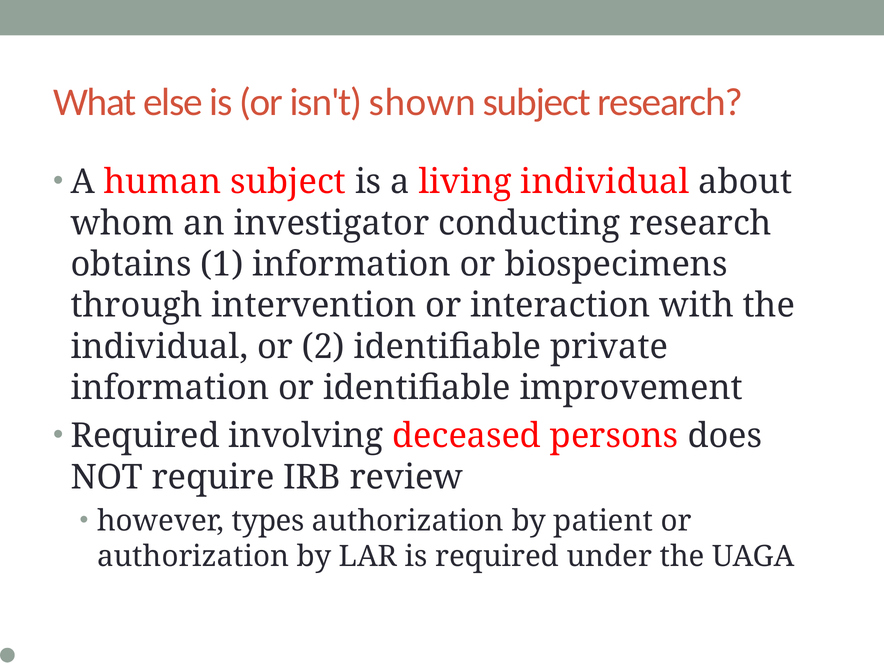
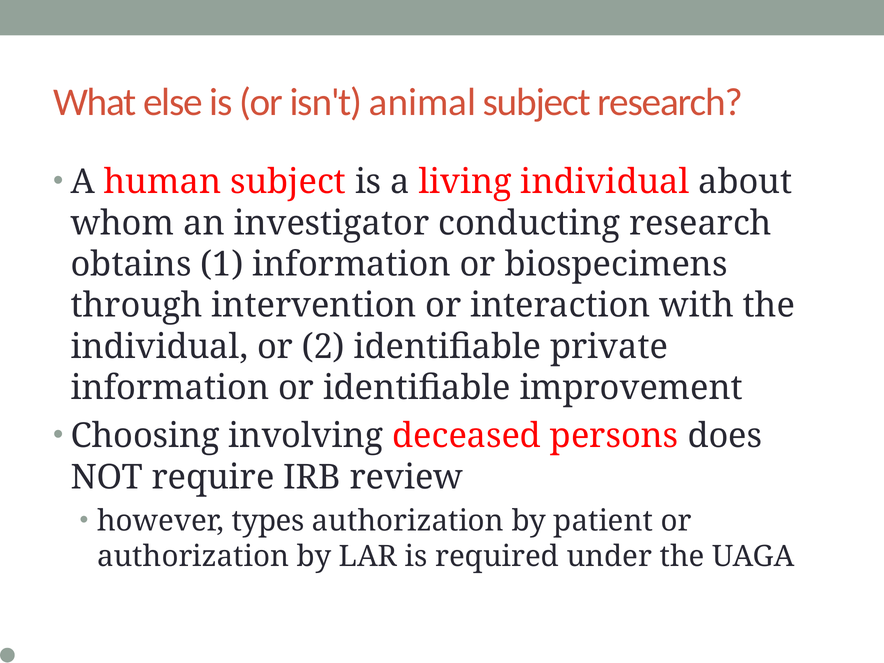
shown: shown -> animal (422, 102)
Required: Required -> Choosing (145, 436)
